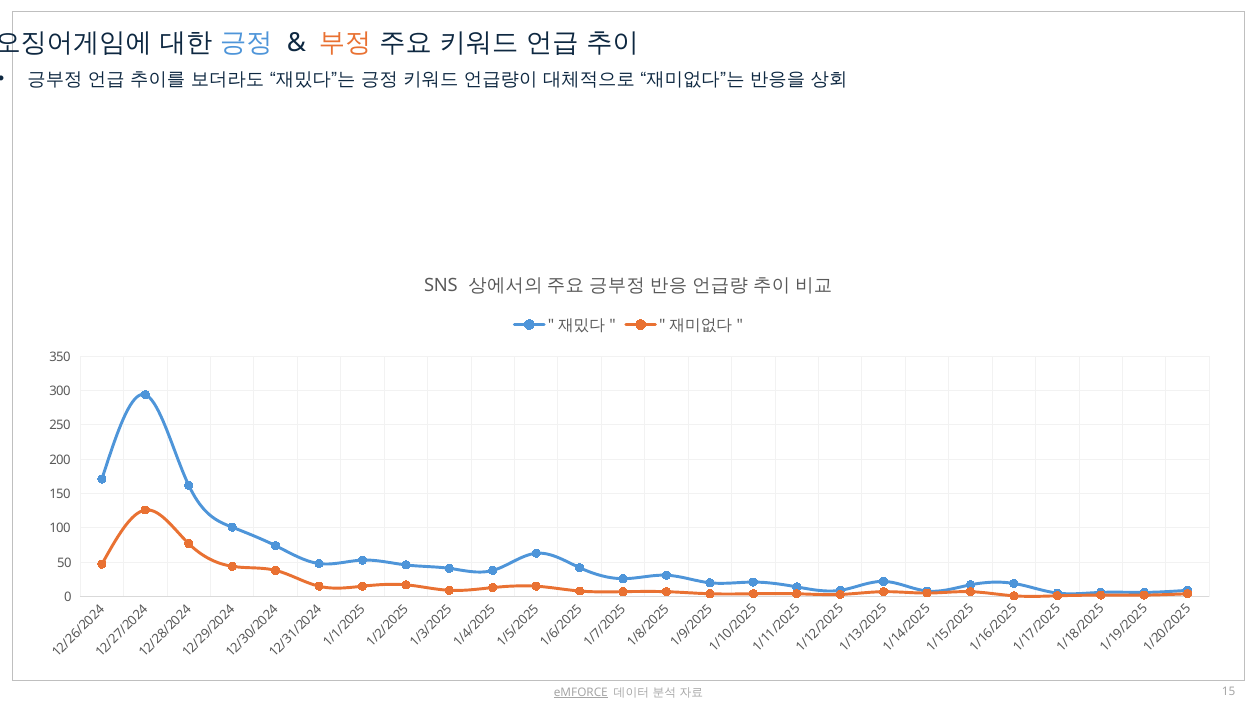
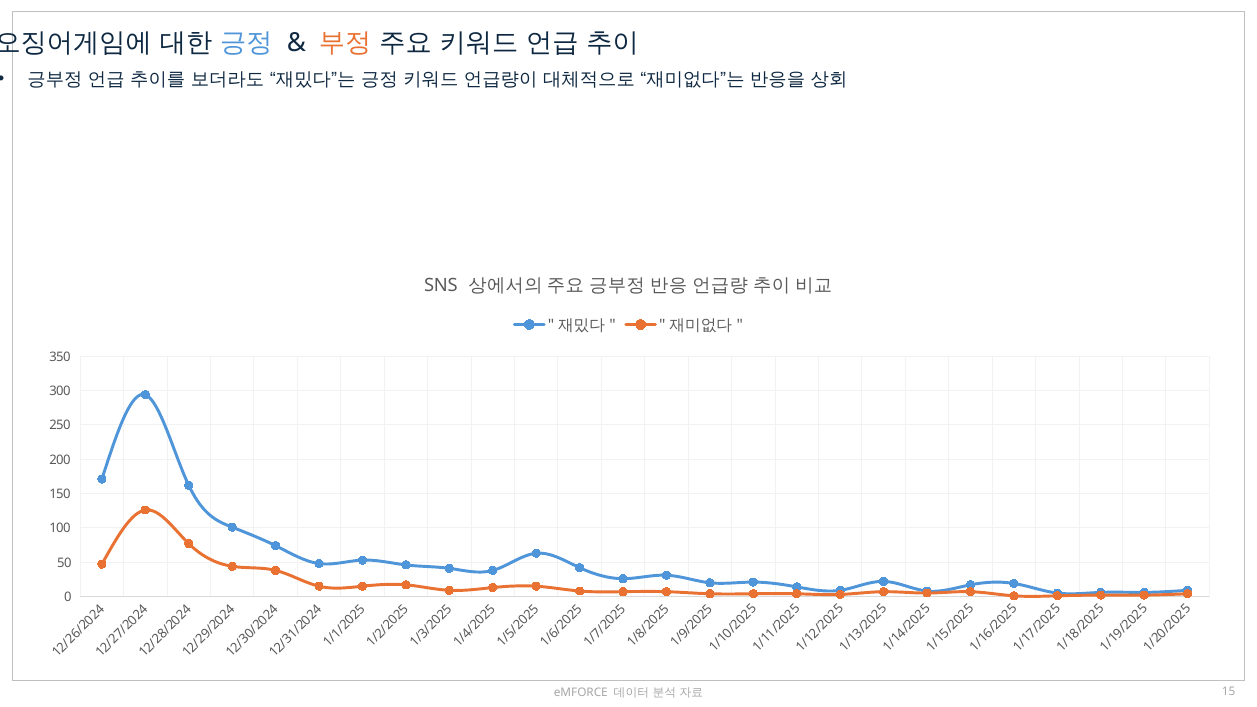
eMFORCE underline: present -> none (581, 693)
